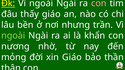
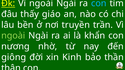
con colour: pink -> light blue (99, 3)
nhưng: nhưng -> truyền (76, 25)
mỏng: mỏng -> giông (14, 57)
xin Giáo: Giáo -> Kinh (72, 57)
